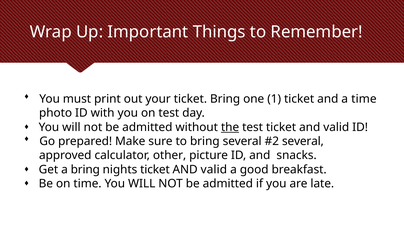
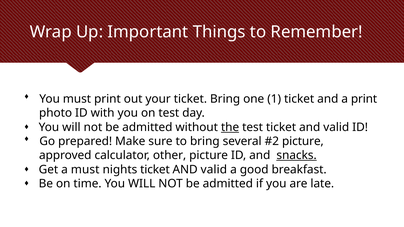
a time: time -> print (364, 99)
several: several -> picture (303, 141)
snacks underline: none -> present (297, 156)
a bring: bring -> must (85, 170)
